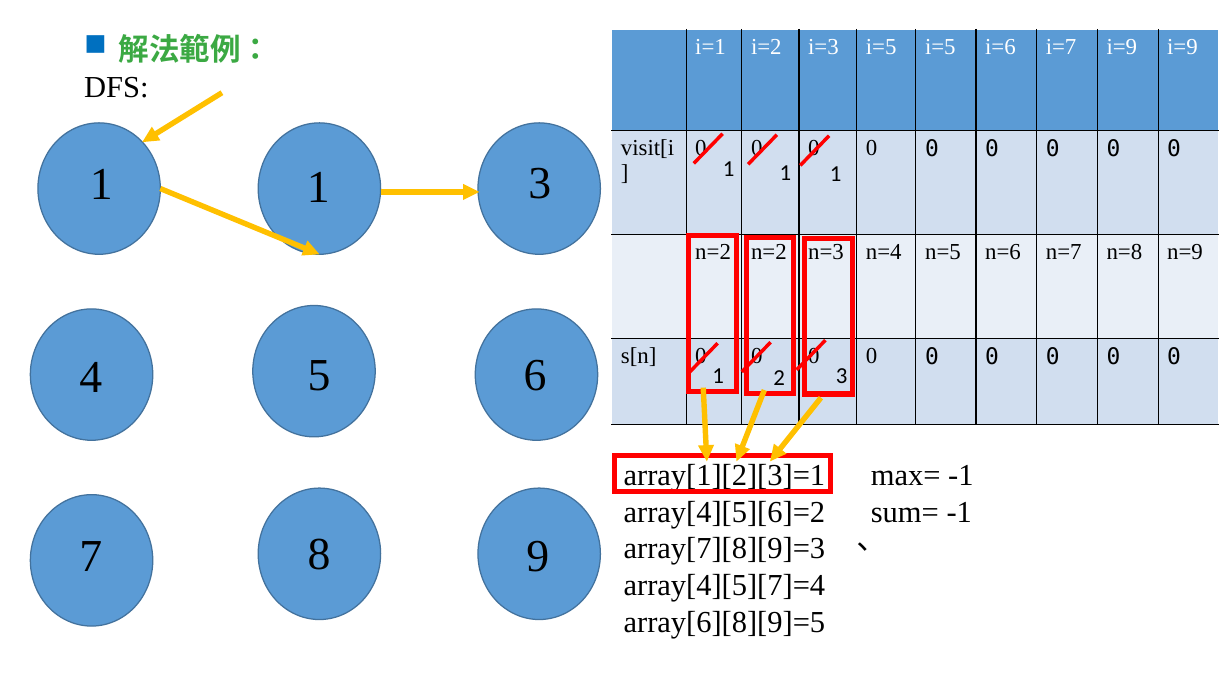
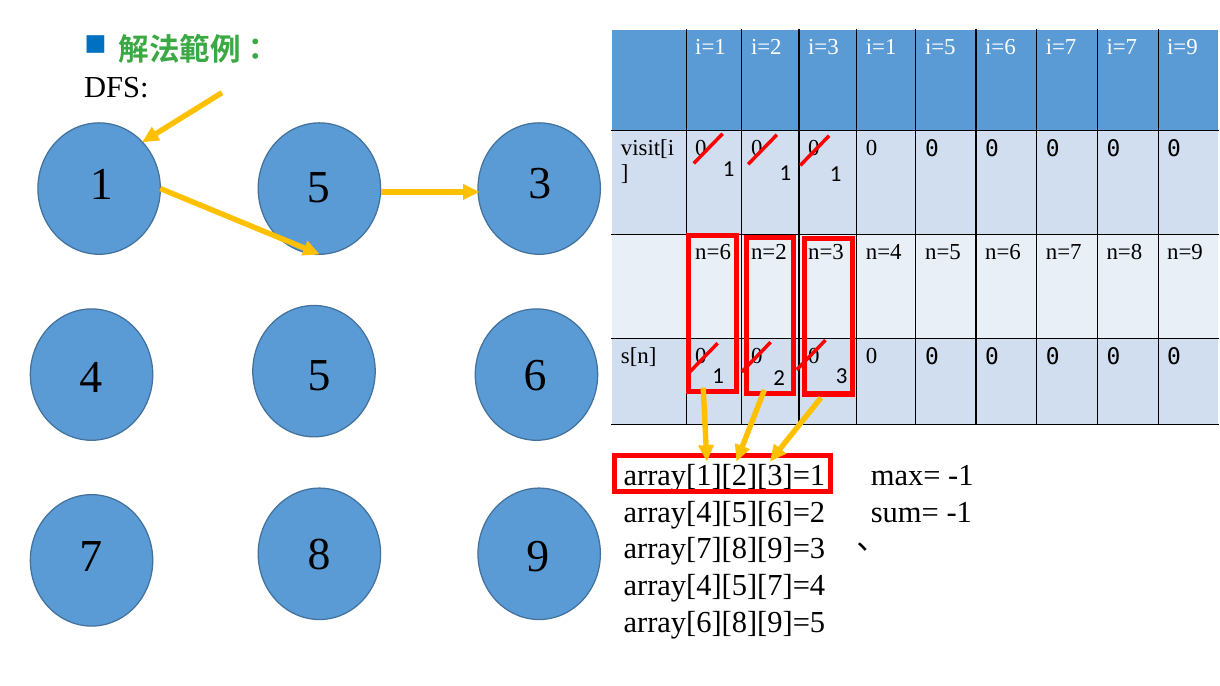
i=3 i=5: i=5 -> i=1 (881, 47)
i=7 i=9: i=9 -> i=7 (1122, 47)
1: 1 -> 5 (318, 188)
n=2: n=2 -> n=6 (713, 252)
